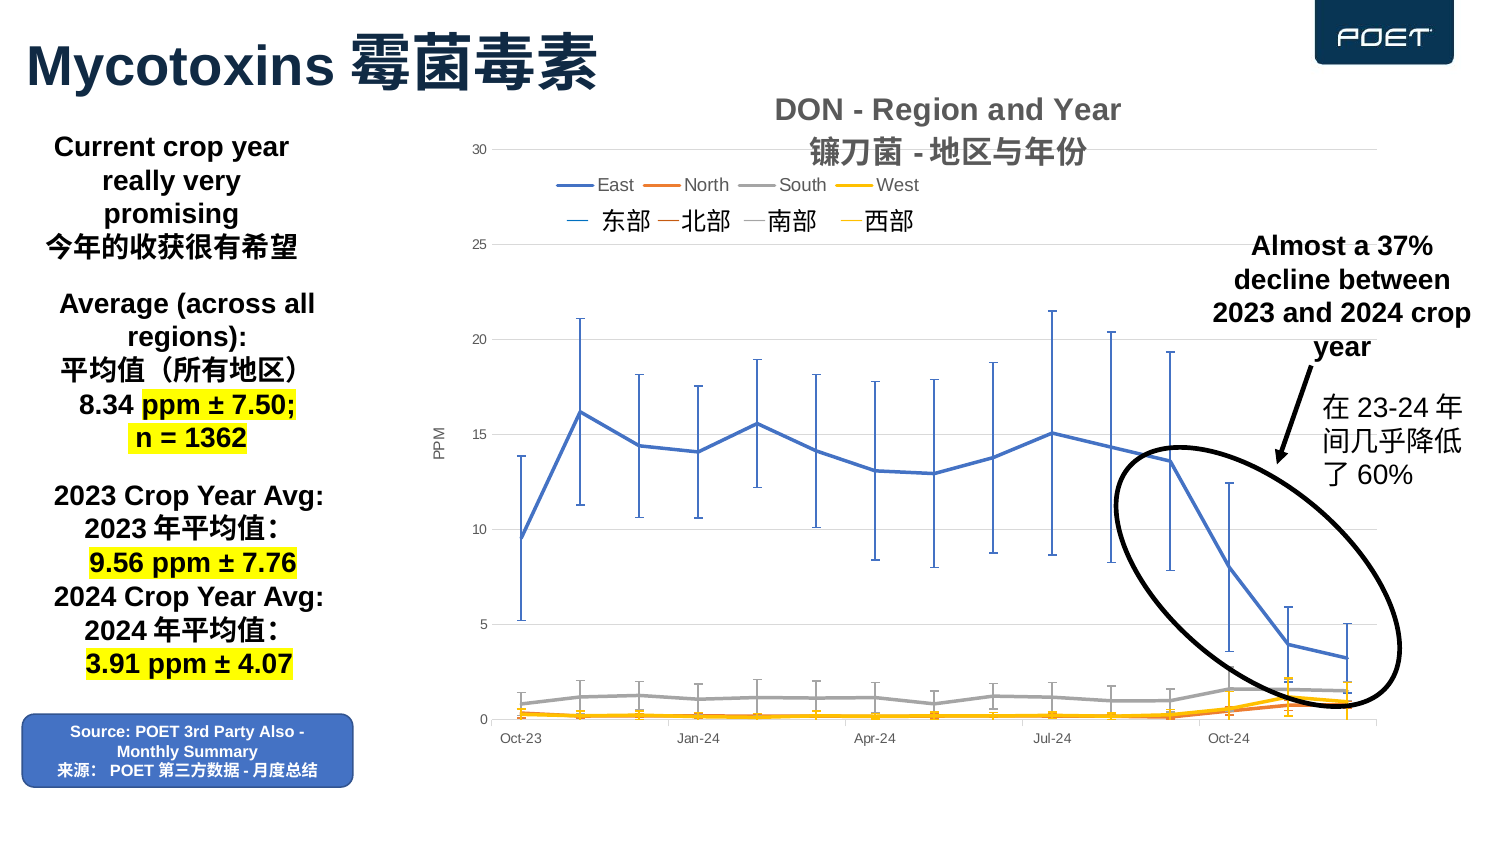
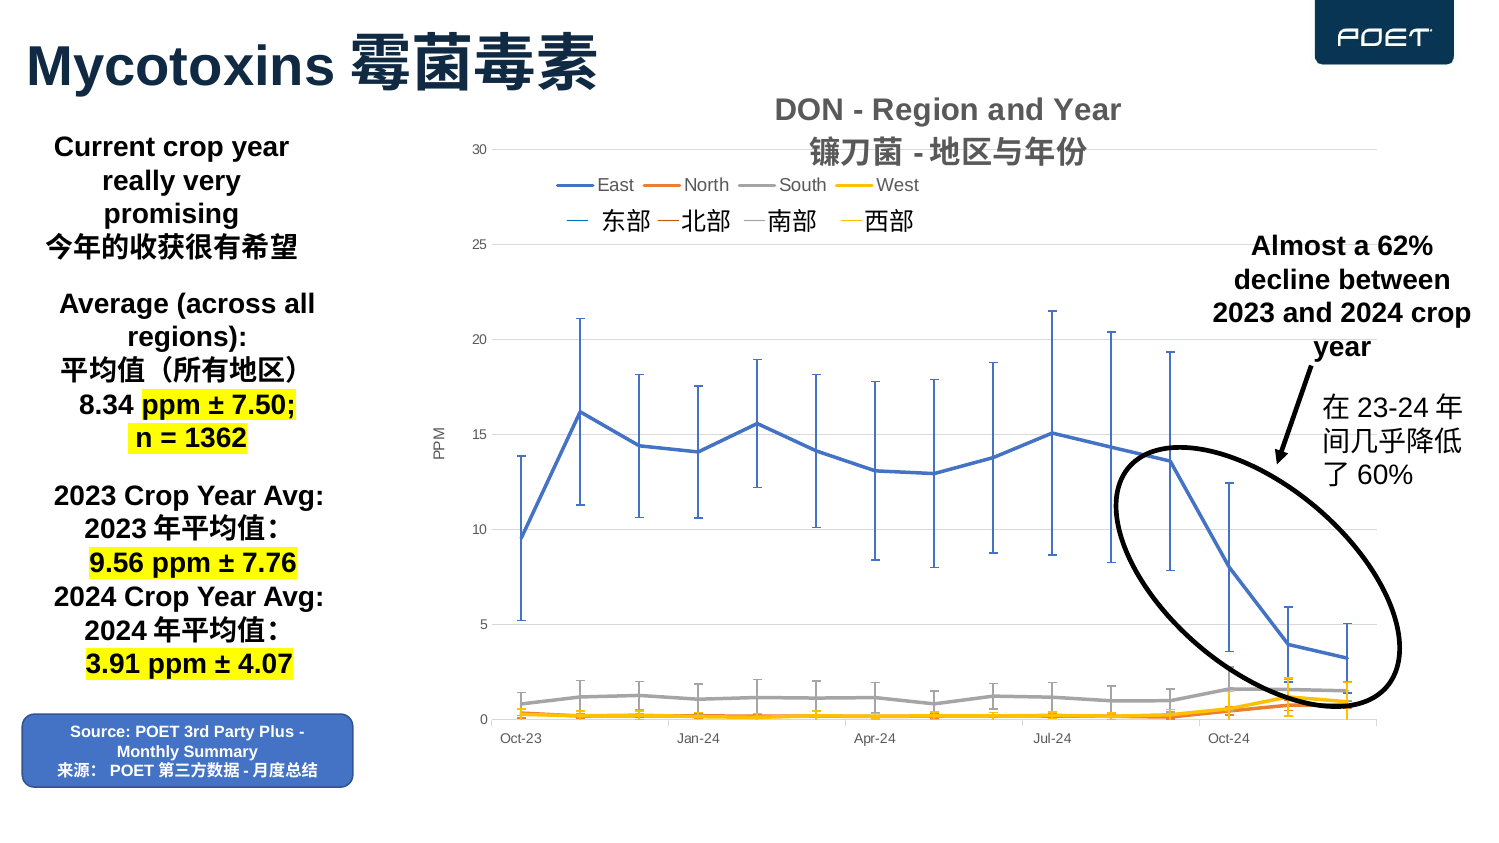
37%: 37% -> 62% (1405, 246)
Also: Also -> Plus (277, 732)
